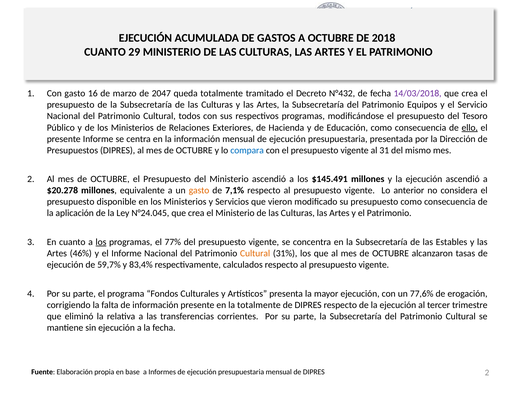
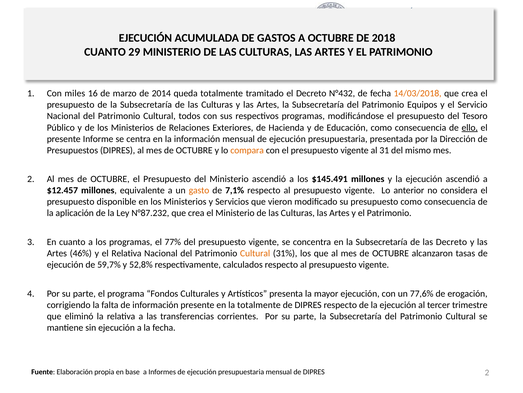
Con gasto: gasto -> miles (75, 93)
2047: 2047 -> 2014 (161, 93)
14/03/2018 colour: purple -> orange (418, 93)
compara colour: blue -> orange (247, 150)
$20.278: $20.278 -> $12.457 (62, 190)
N°24.045: N°24.045 -> N°87.232 (150, 213)
los underline: present -> none (101, 242)
las Estables: Estables -> Decreto (451, 242)
el Informe: Informe -> Relativa (126, 253)
83,4%: 83,4% -> 52,8% (141, 264)
